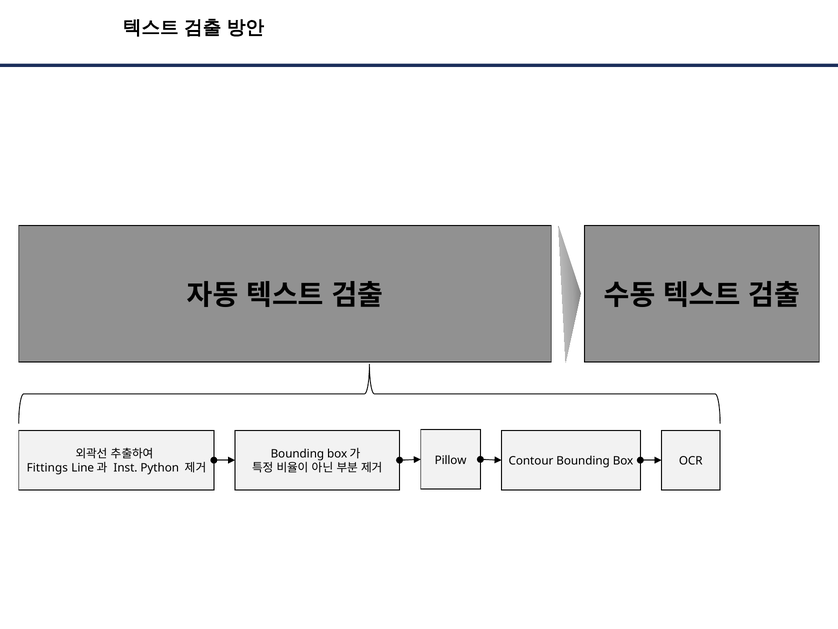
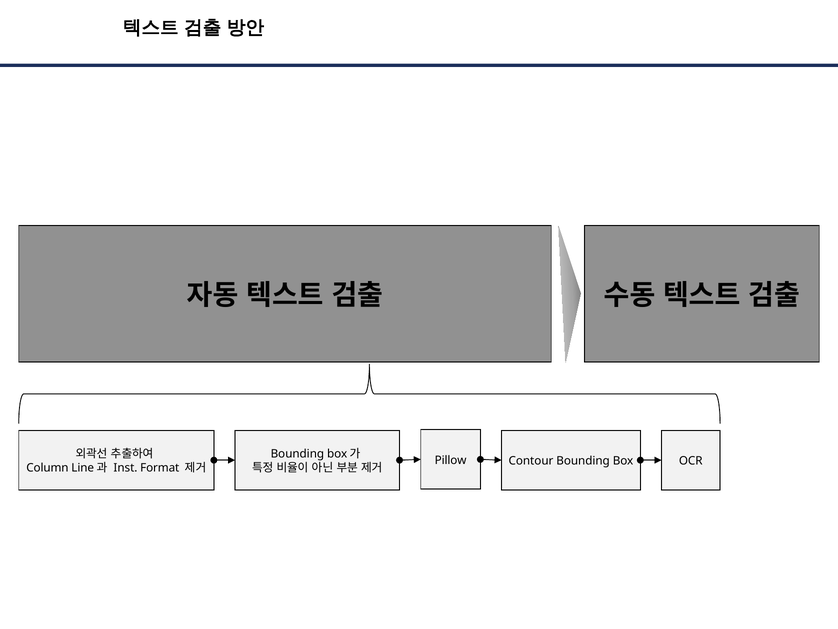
Fittings: Fittings -> Column (47, 468)
Python: Python -> Format (160, 468)
